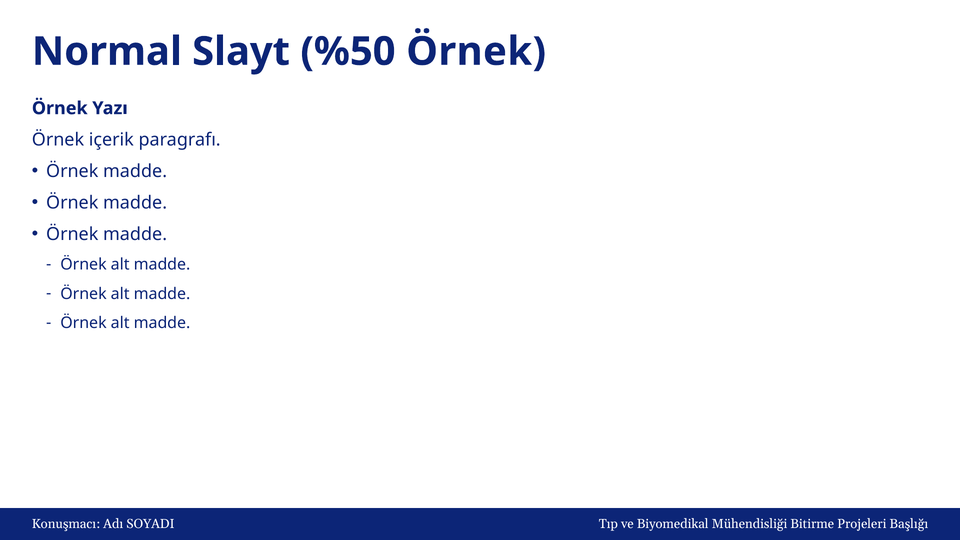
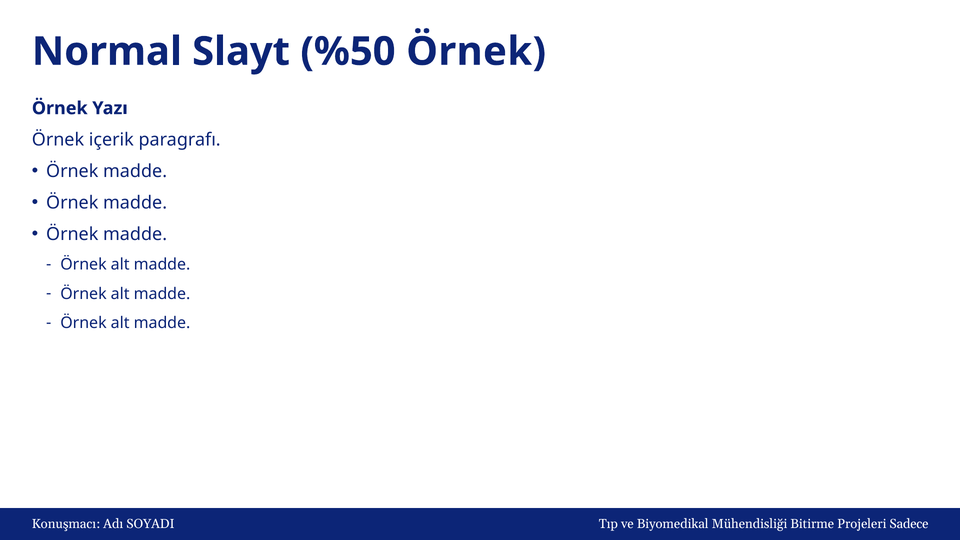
Başlığı: Başlığı -> Sadece (909, 524)
